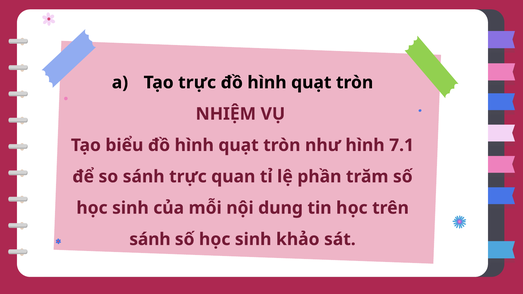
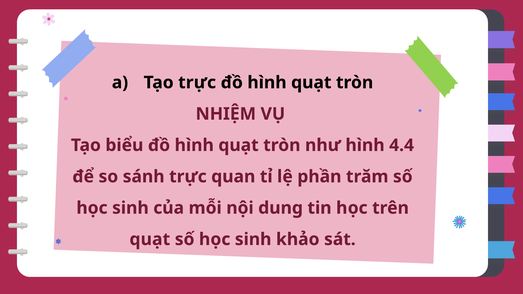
7.1: 7.1 -> 4.4 (402, 145)
sánh: sánh -> quạt (150, 239)
